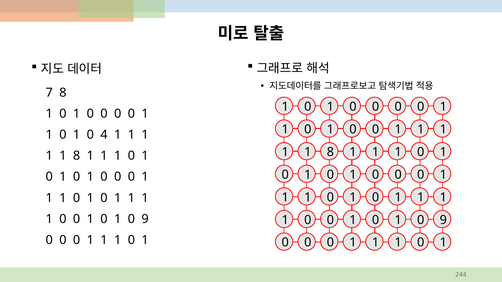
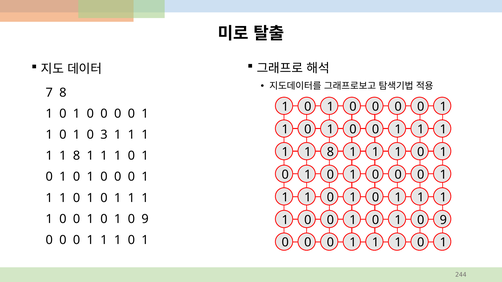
4: 4 -> 3 (104, 135)
